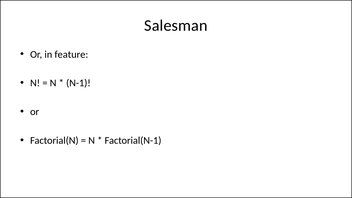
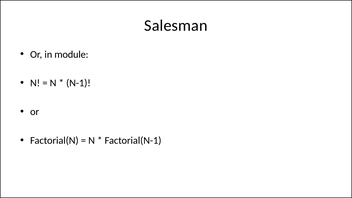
feature: feature -> module (71, 54)
